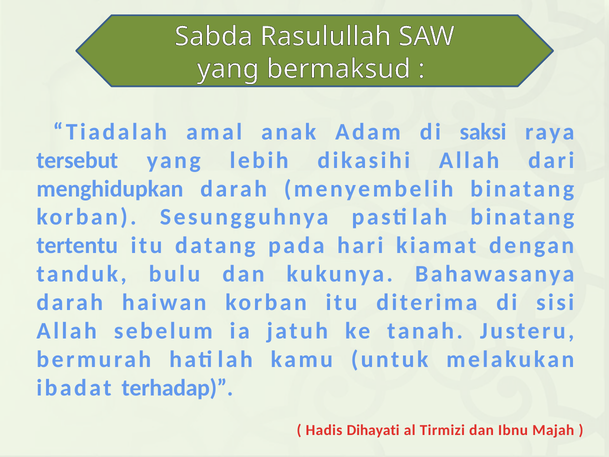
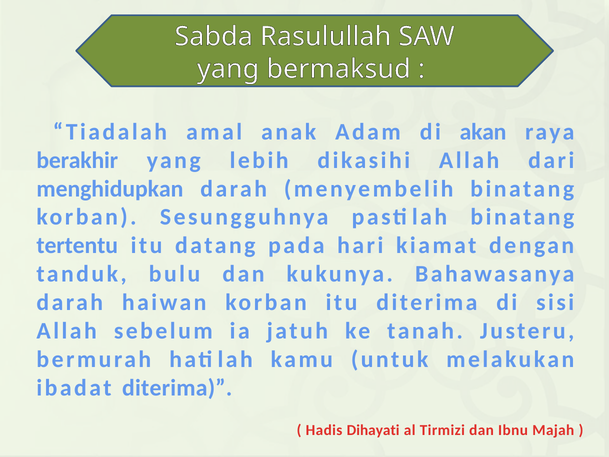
saksi: saksi -> akan (483, 132)
tersebut: tersebut -> berakhir (77, 160)
ibadat terhadap: terhadap -> diterima (177, 388)
